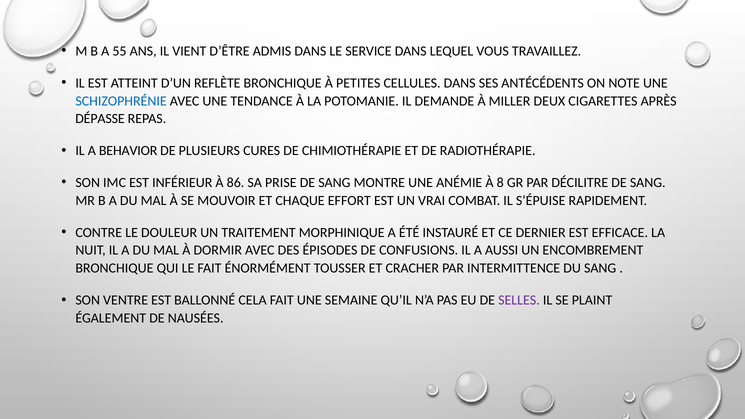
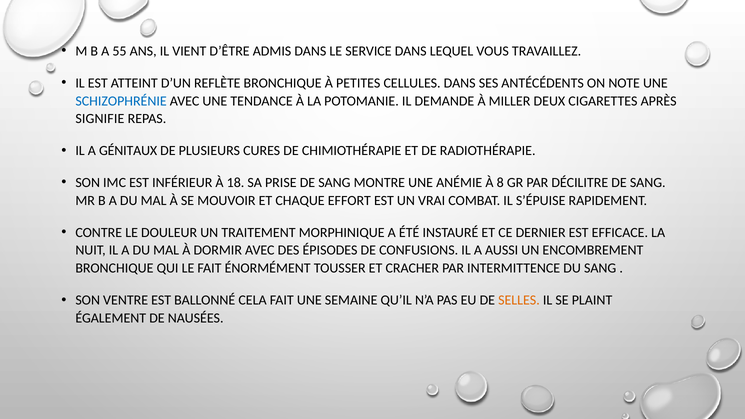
DÉPASSE: DÉPASSE -> SIGNIFIE (100, 119)
BEHAVIOR: BEHAVIOR -> GÉNITAUX (128, 151)
86: 86 -> 18 (236, 183)
SELLES colour: purple -> orange (519, 300)
